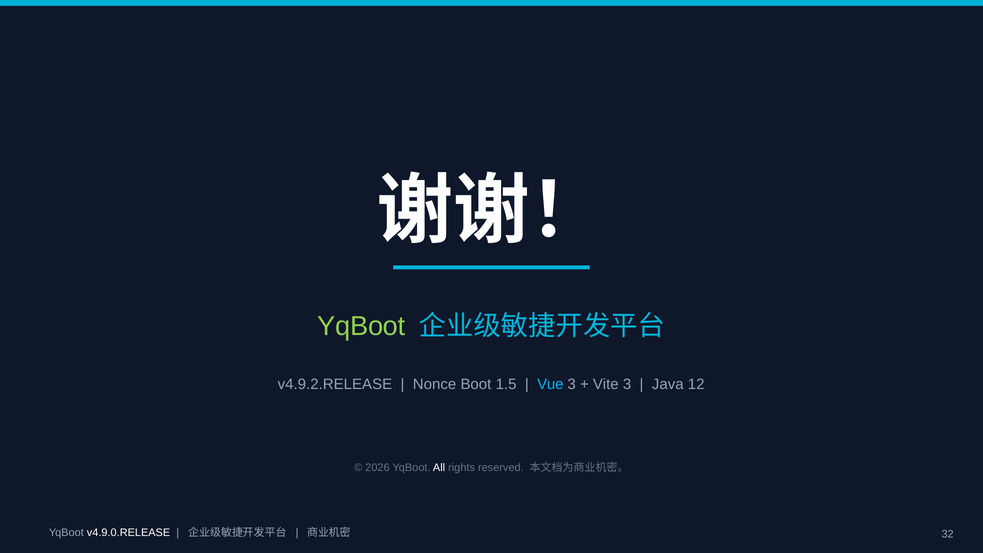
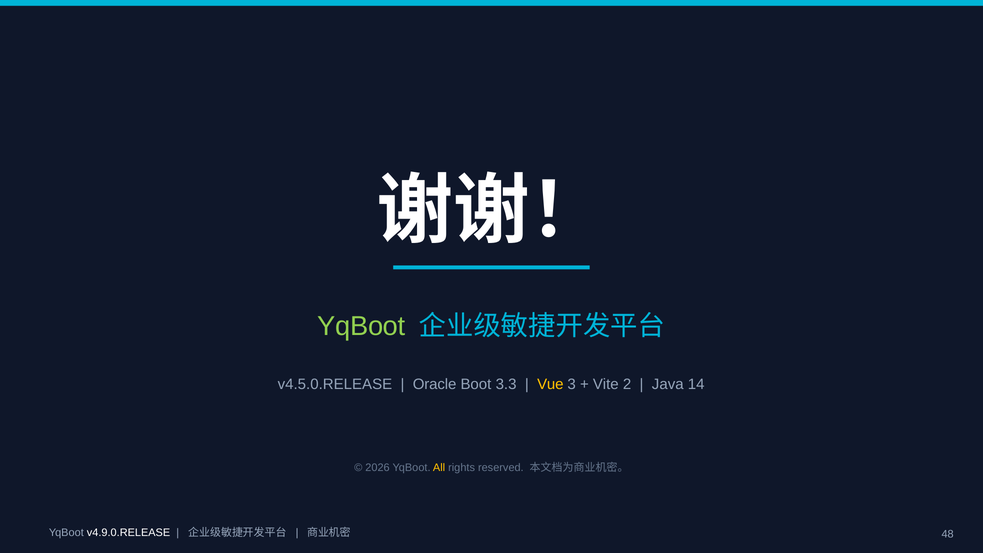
v4.9.2.RELEASE: v4.9.2.RELEASE -> v4.5.0.RELEASE (335, 384)
Nonce: Nonce -> Oracle (435, 384)
1.5: 1.5 -> 3.3 (506, 384)
Vue colour: light blue -> yellow (550, 384)
Vite 3: 3 -> 2 (627, 384)
12: 12 -> 14 (696, 384)
All colour: white -> yellow (439, 468)
32: 32 -> 48 (948, 534)
